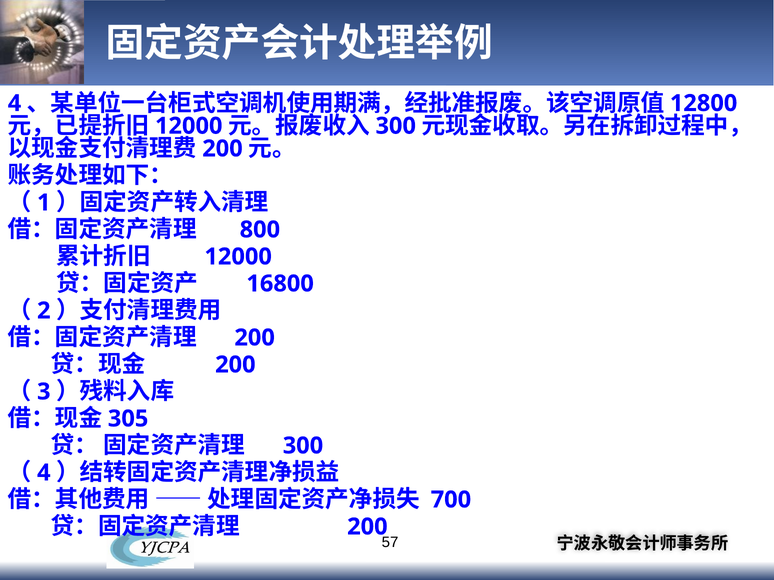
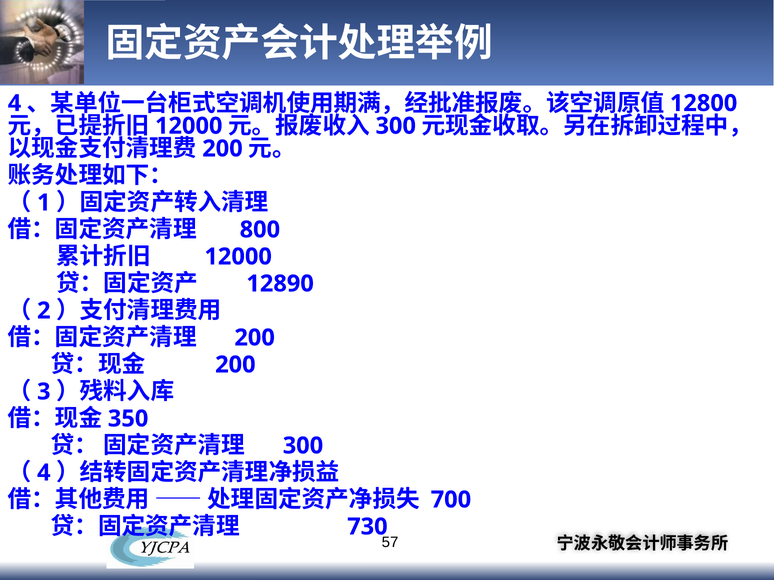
16800: 16800 -> 12890 (280, 284)
305: 305 -> 350 (128, 419)
200: 200 -> 730 (367, 527)
